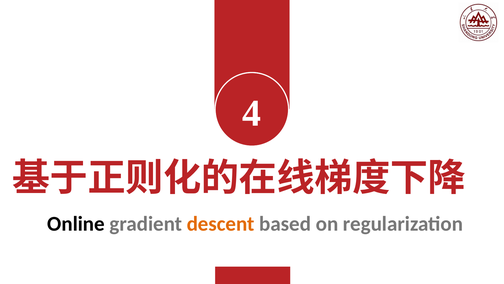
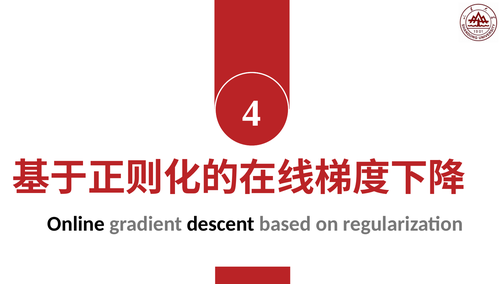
descent colour: orange -> black (221, 224)
